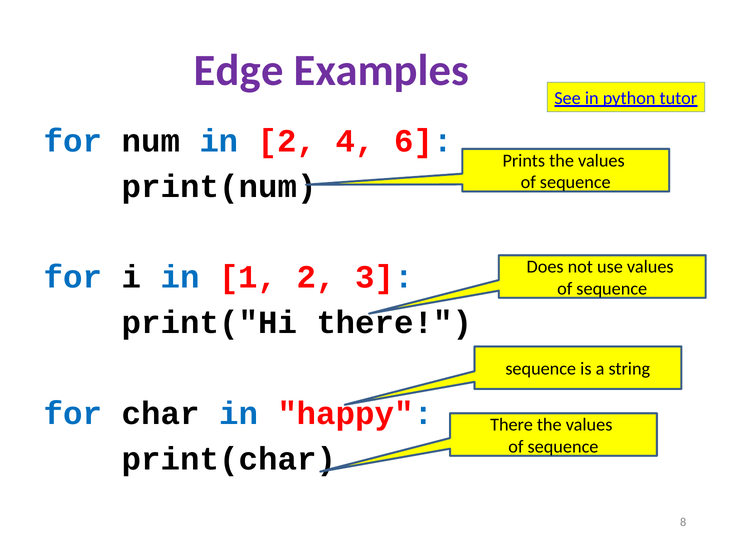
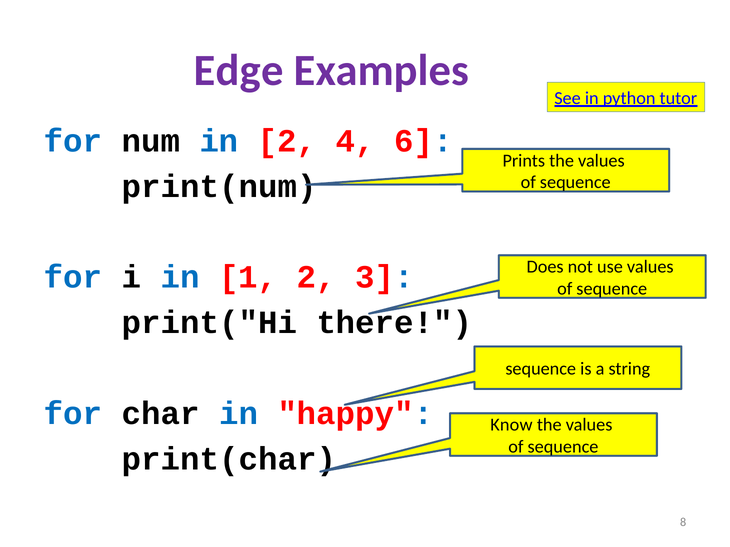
There: There -> Know (511, 425)
